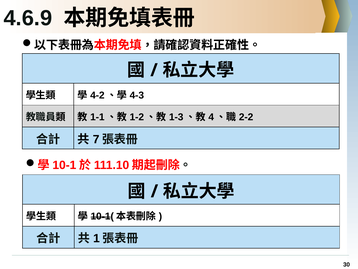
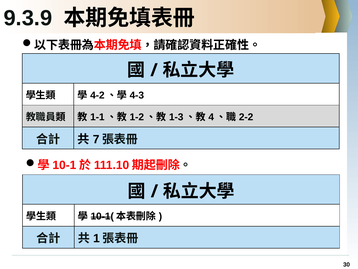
4.6.9: 4.6.9 -> 9.3.9 (28, 18)
